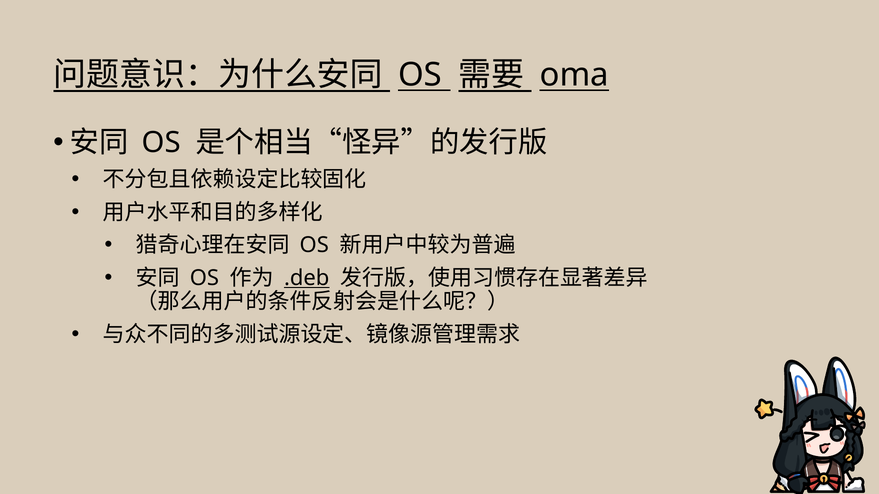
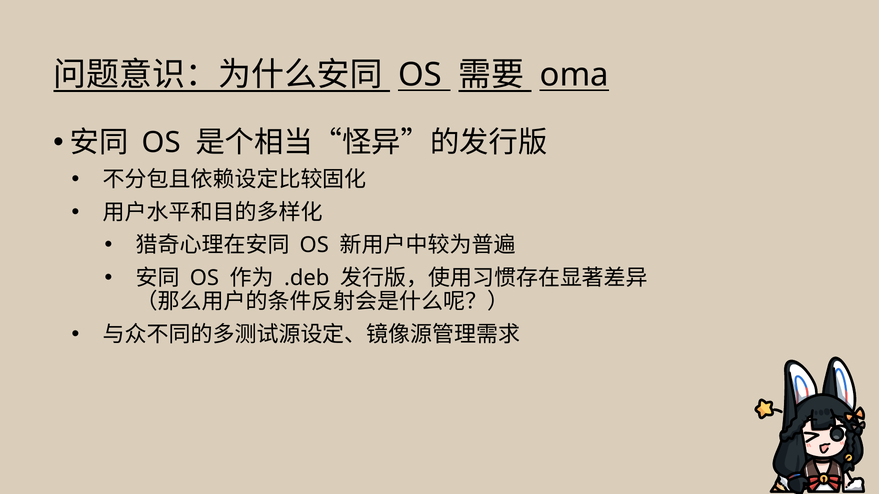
.deb underline: present -> none (307, 278)
